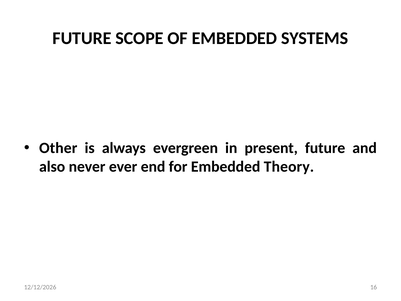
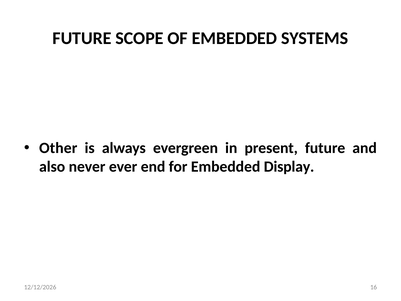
Theory: Theory -> Display (289, 167)
